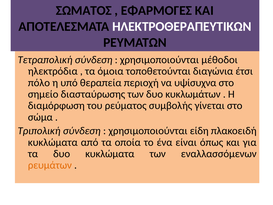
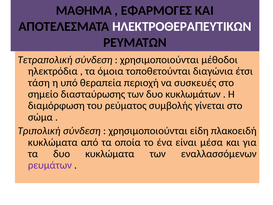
ΣΩΜΑΤΟΣ: ΣΩΜΑΤΟΣ -> ΜΑΘΗΜΑ (84, 11)
πόλο: πόλο -> τάση (39, 83)
υψίσυχνα: υψίσυχνα -> συσκευές (195, 83)
όπως: όπως -> μέσα (211, 142)
ρευμάτων colour: orange -> purple (50, 165)
